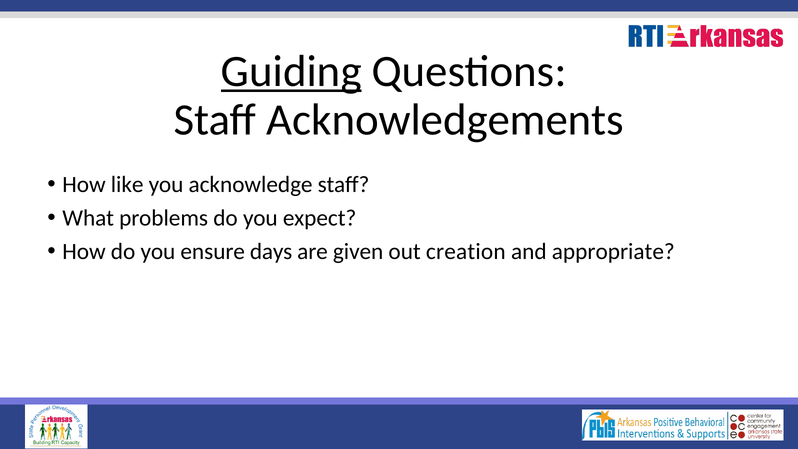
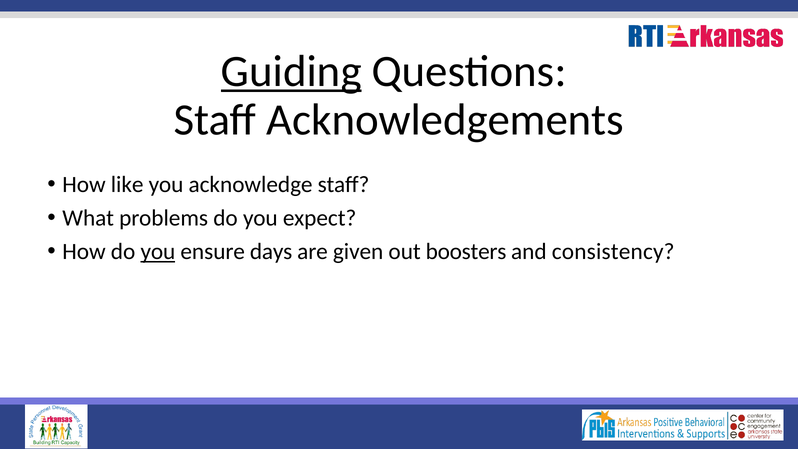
you underline: none -> present (158, 252)
creation: creation -> boosters (466, 252)
appropriate: appropriate -> consistency (613, 252)
